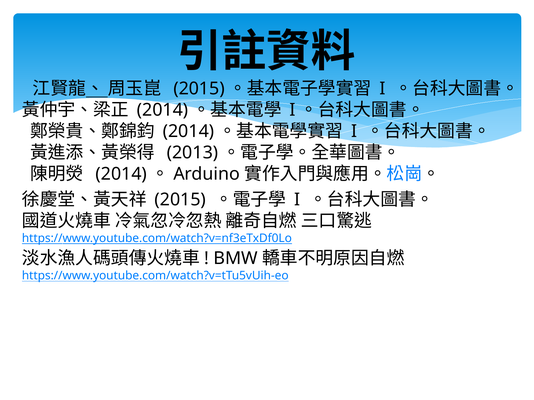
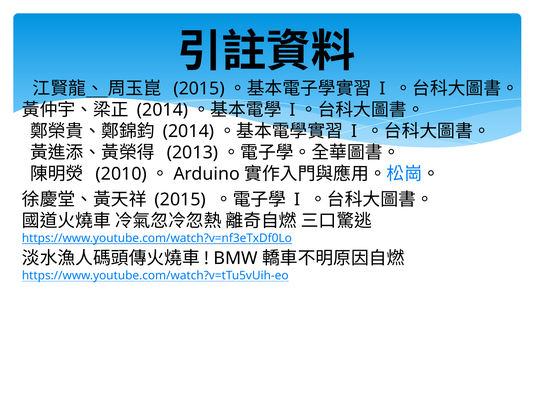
2014: 2014 -> 2010 (121, 174)
